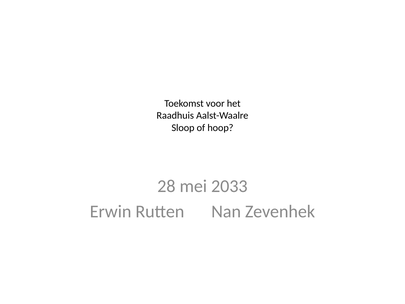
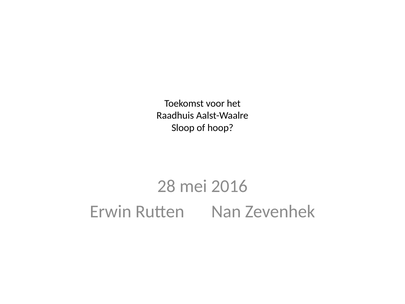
2033: 2033 -> 2016 (229, 186)
